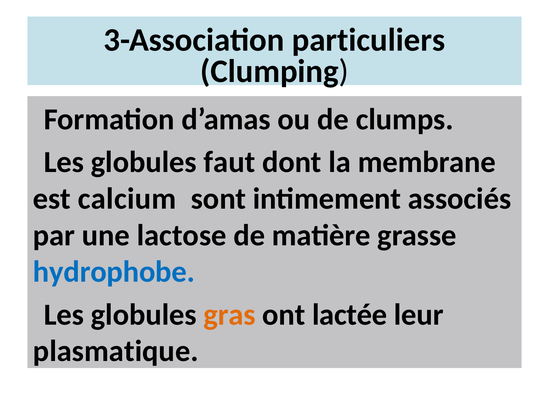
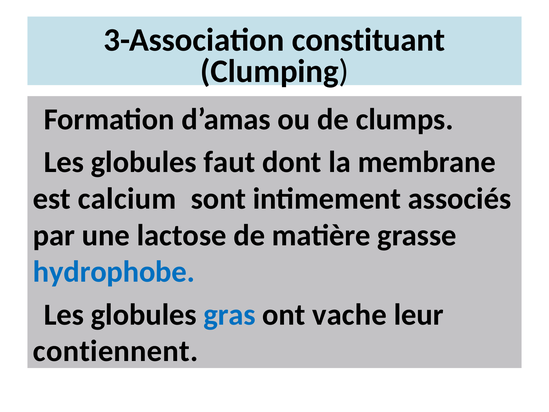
particuliers: particuliers -> constituant (369, 40)
gras colour: orange -> blue (230, 314)
lactée: lactée -> vache (349, 314)
plasmatique: plasmatique -> contiennent (116, 351)
